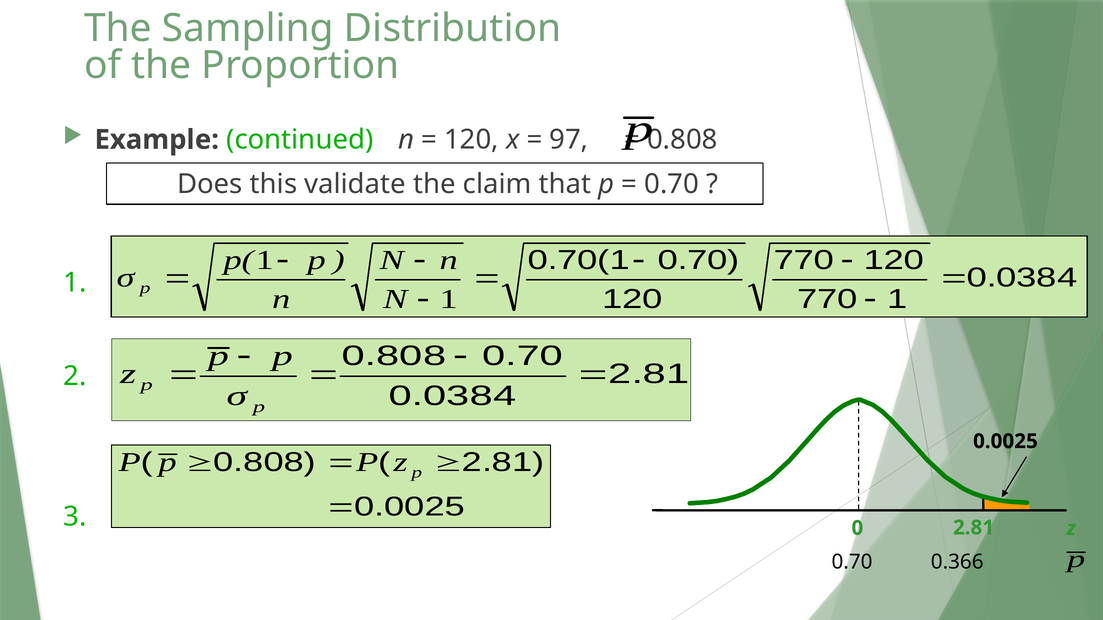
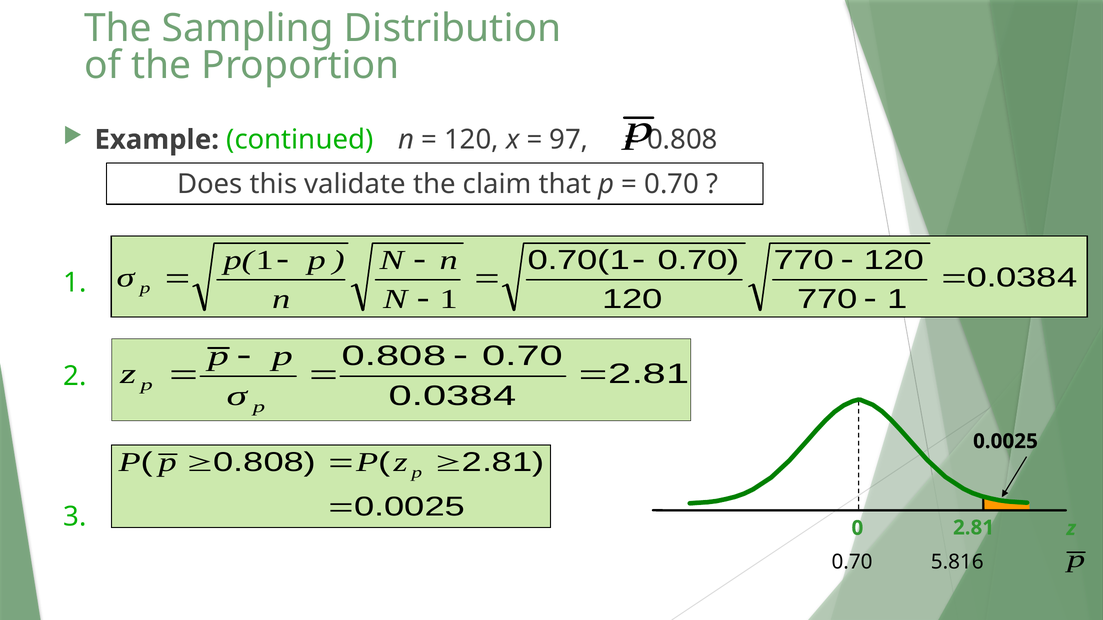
0.366: 0.366 -> 5.816 (957, 562)
